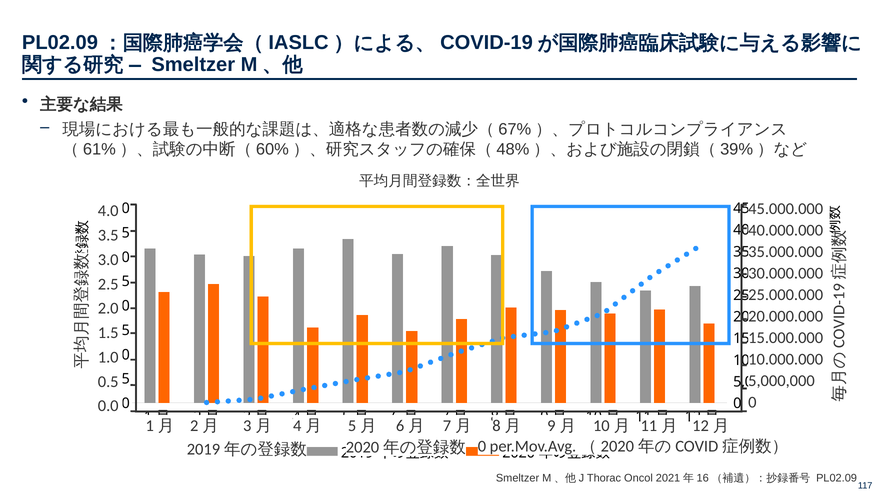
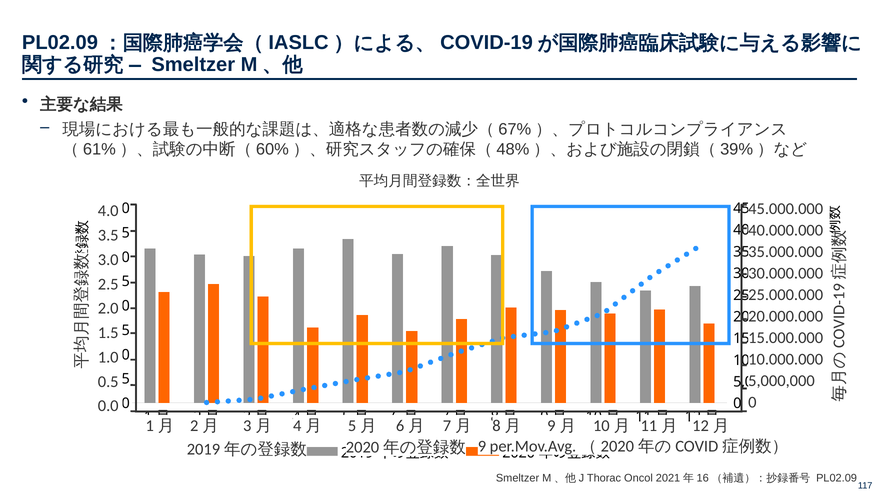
0: 0 -> 9 (482, 447)
